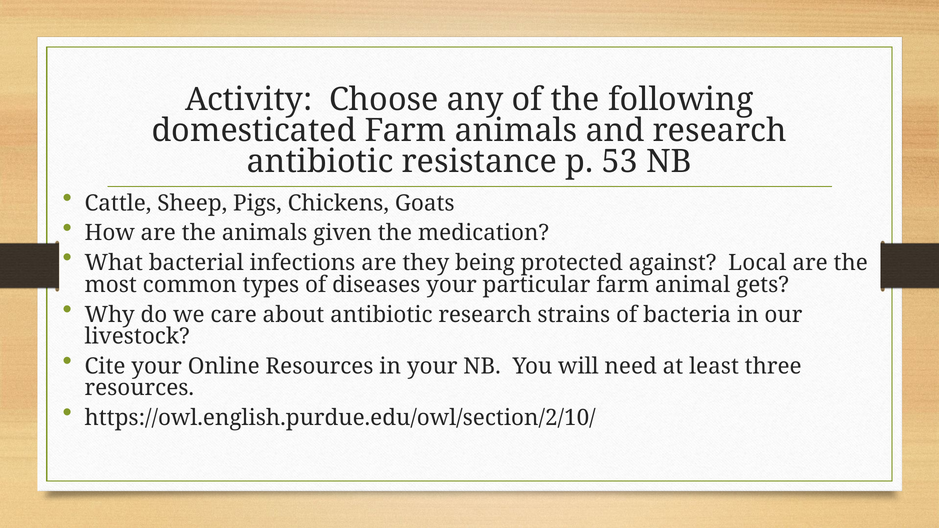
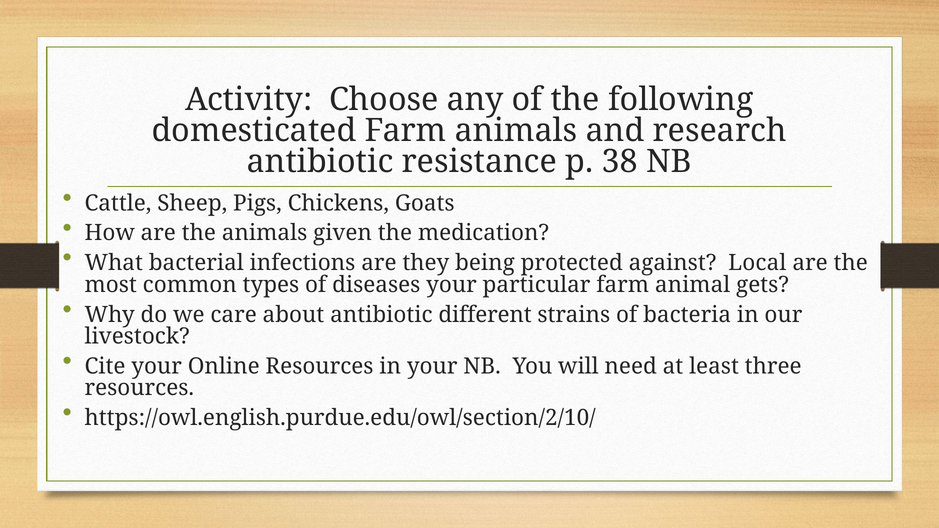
53: 53 -> 38 (620, 162)
antibiotic research: research -> different (485, 315)
